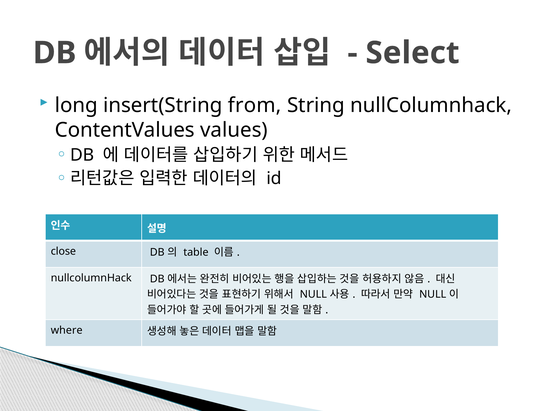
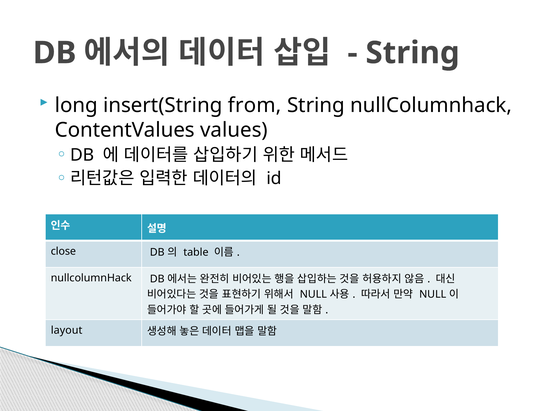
Select: Select -> String (413, 53)
where: where -> layout (67, 330)
